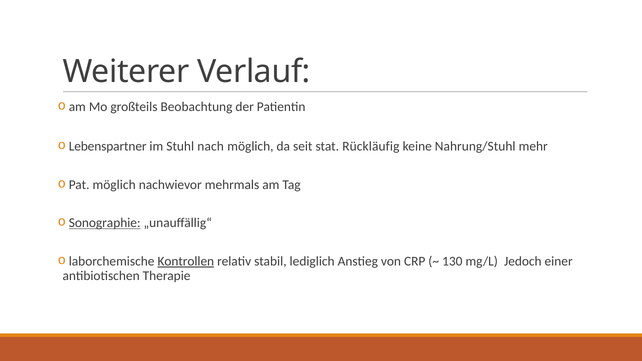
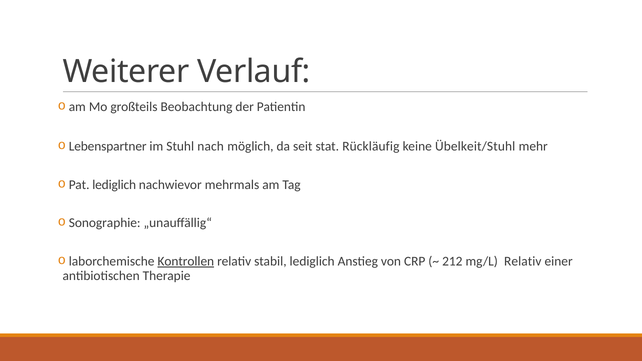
Nahrung/Stuhl: Nahrung/Stuhl -> Übelkeit/Stuhl (475, 147)
Pat möglich: möglich -> lediglich (114, 185)
Sonographie underline: present -> none (105, 223)
130: 130 -> 212 (452, 261)
Jedoch: Jedoch -> Relativ (523, 261)
